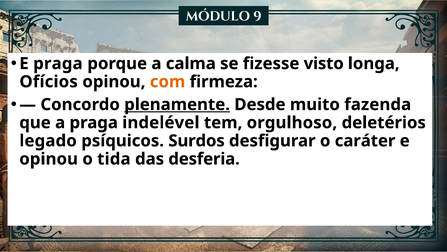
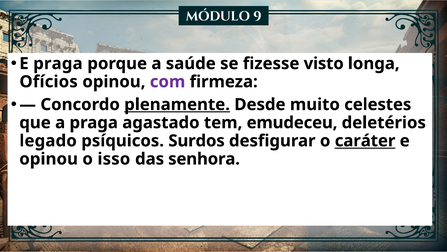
calma: calma -> saúde (191, 63)
com colour: orange -> purple (168, 82)
fazenda: fazenda -> celestes (378, 104)
indelével: indelével -> agastado (161, 122)
orgulhoso: orgulhoso -> emudeceu (292, 122)
caráter underline: none -> present (365, 141)
tida: tida -> isso (114, 159)
desferia: desferia -> senhora (204, 159)
